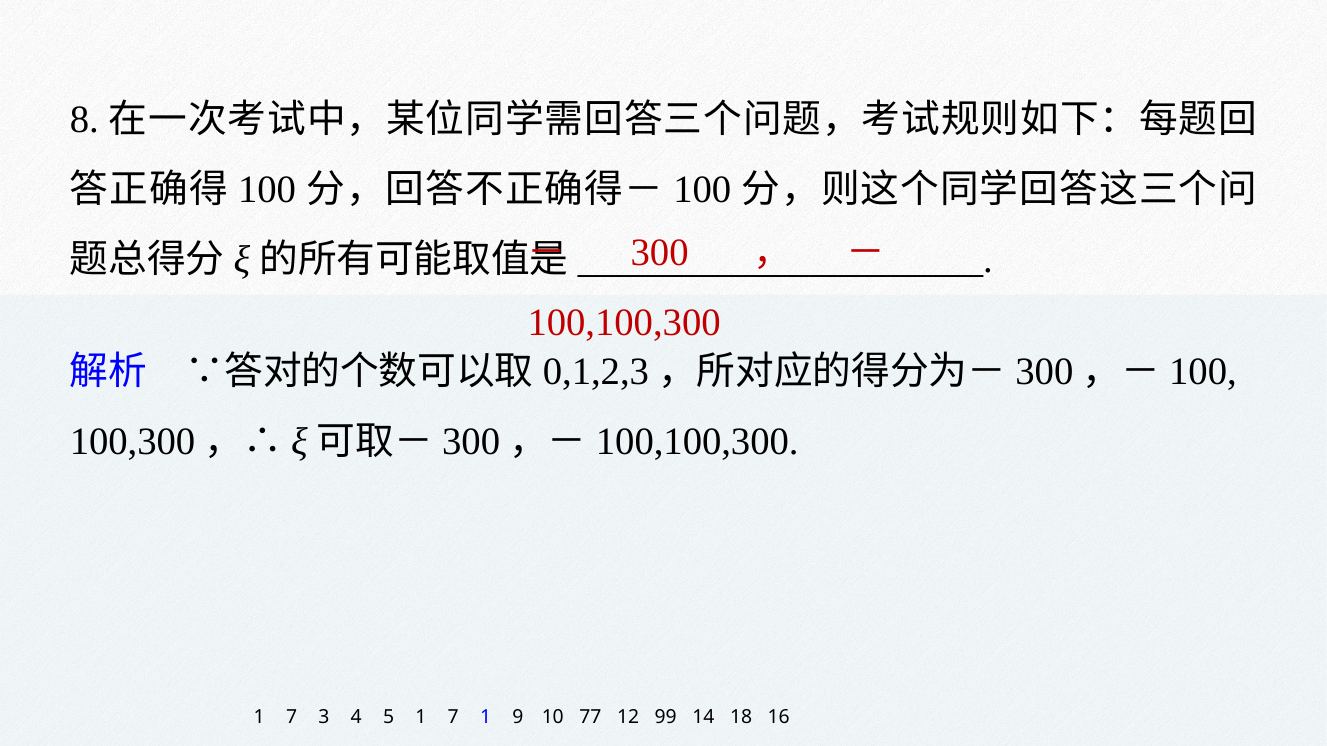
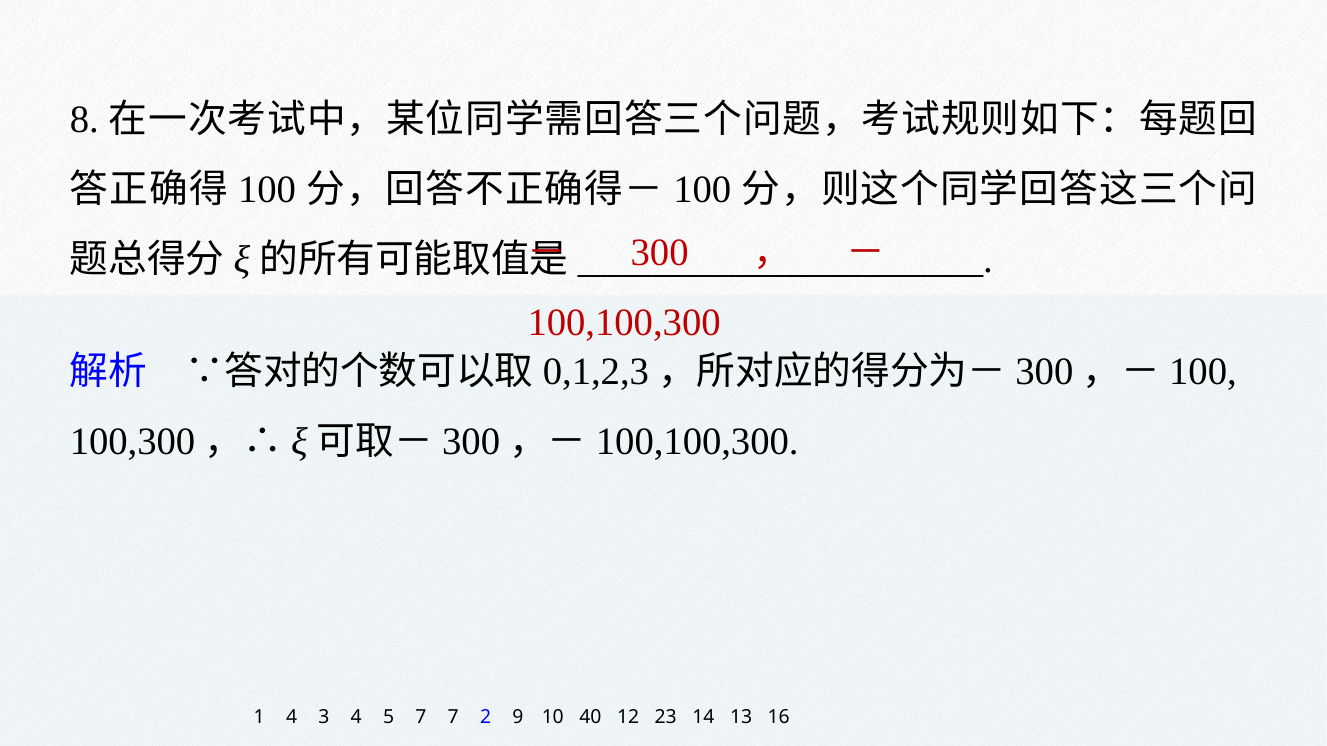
7: 7 -> 4 (292, 717)
5 1: 1 -> 7 (421, 717)
7 1: 1 -> 2 (486, 717)
77: 77 -> 40 (590, 717)
99: 99 -> 23 (666, 717)
18: 18 -> 13 (741, 717)
